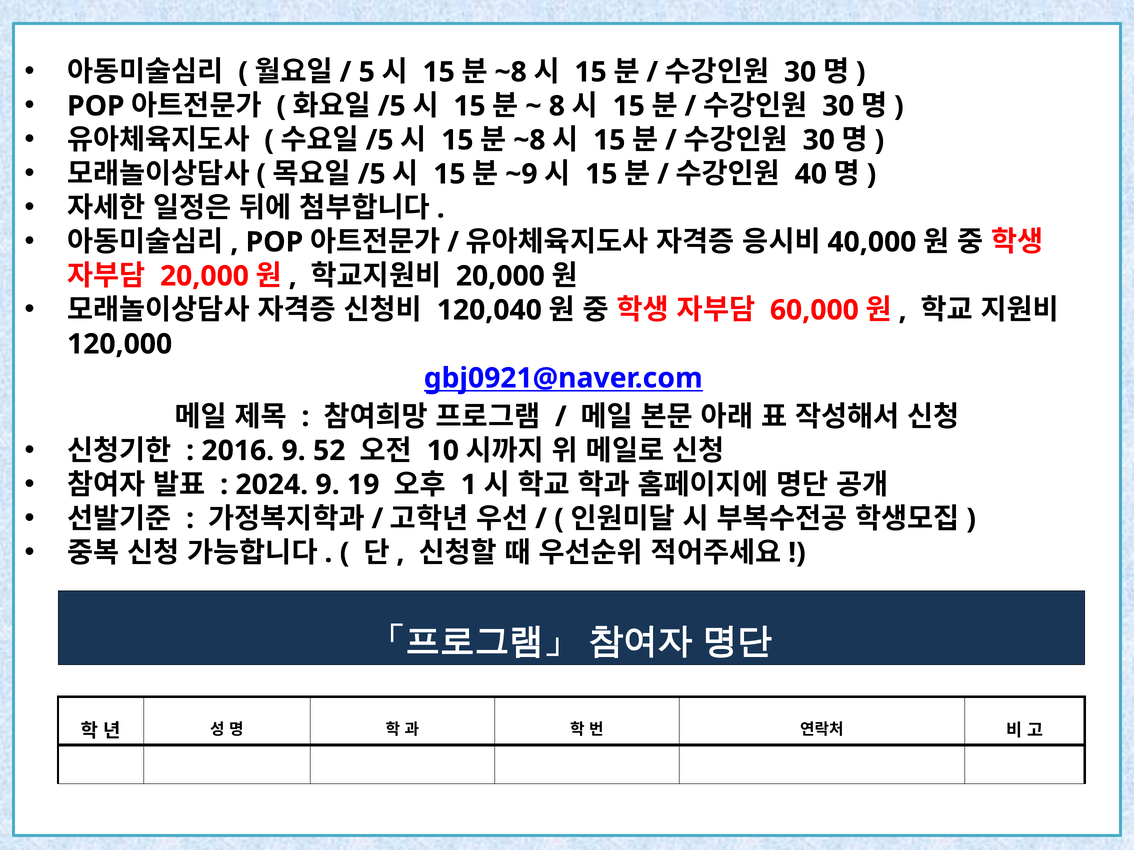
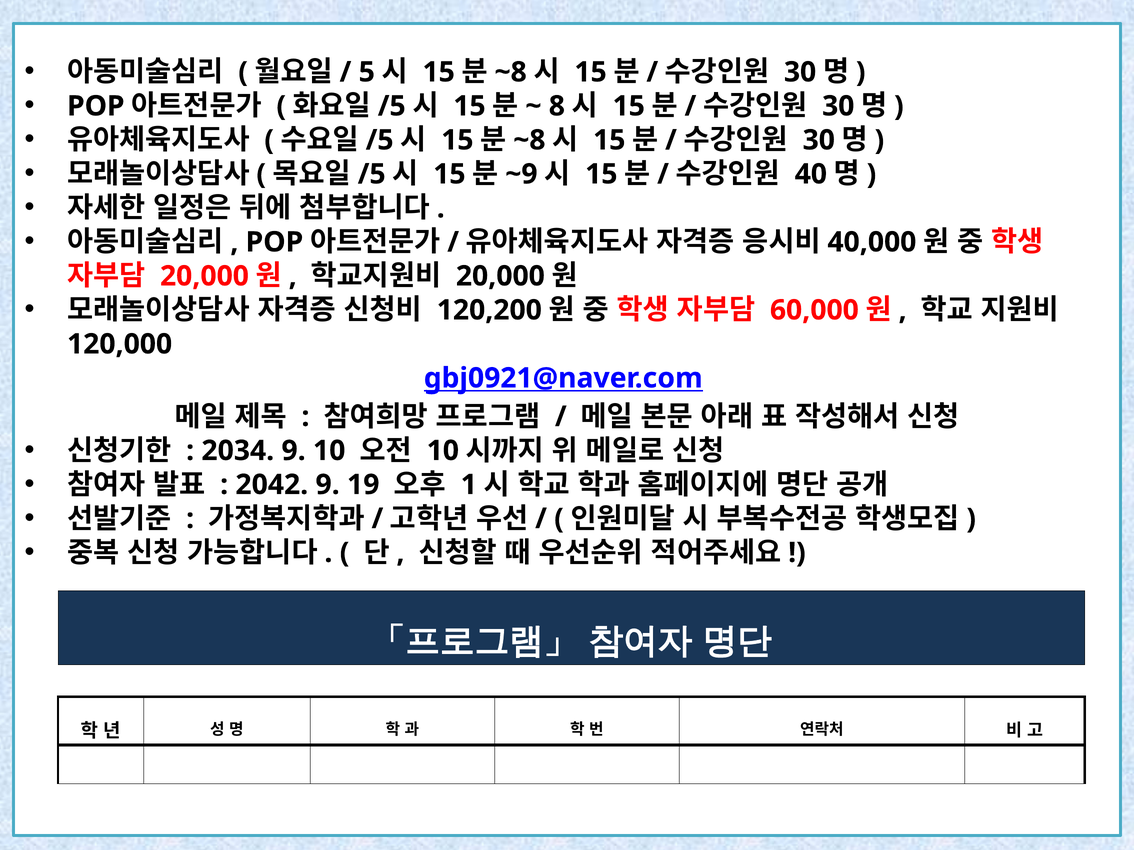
120,040: 120,040 -> 120,200 (489, 310)
2016: 2016 -> 2034 (238, 451)
9 52: 52 -> 10 (329, 451)
2024: 2024 -> 2042 (272, 485)
